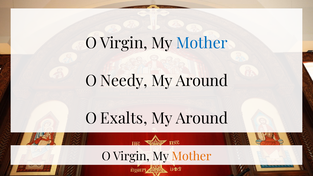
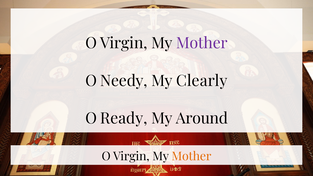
Mother colour: blue -> purple (202, 43)
Around: Around -> Clearly (202, 81)
Exalts: Exalts -> Ready (124, 118)
